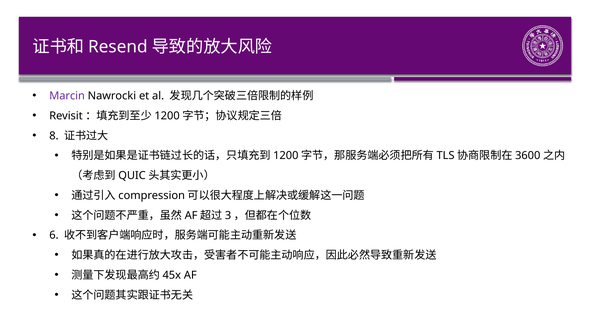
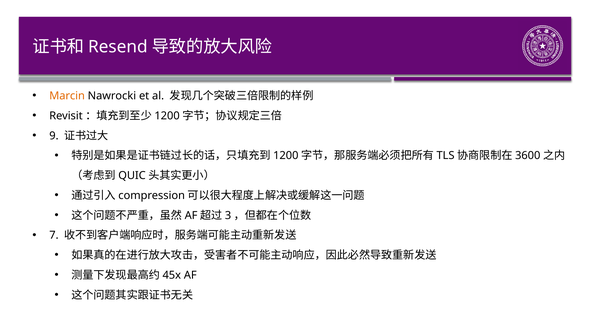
Marcin colour: purple -> orange (67, 96)
8: 8 -> 9 (54, 136)
6: 6 -> 7 (54, 235)
